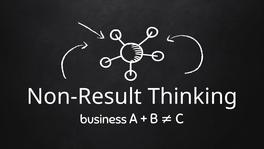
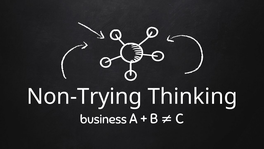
Non-Result: Non-Result -> Non-Trying (84, 96)
